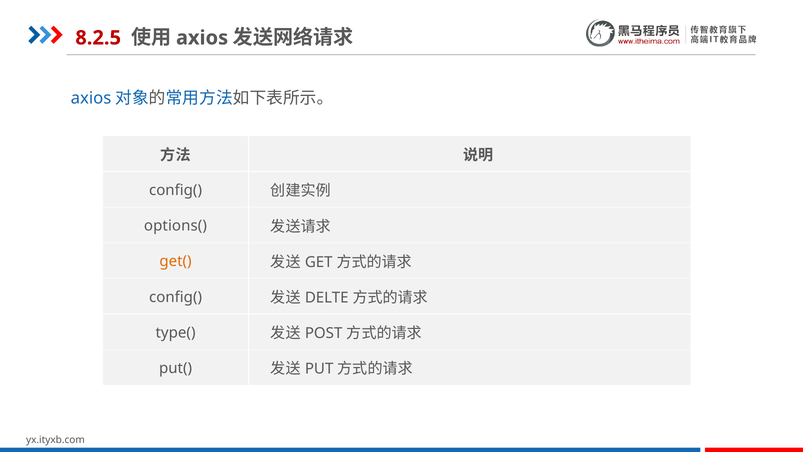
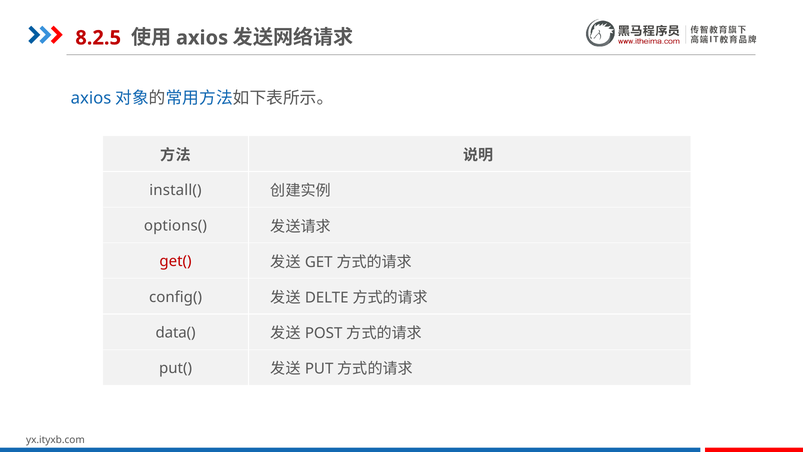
config(: config( -> install( (175, 190)
get( colour: orange -> red (176, 261)
type(: type( -> data( (176, 333)
